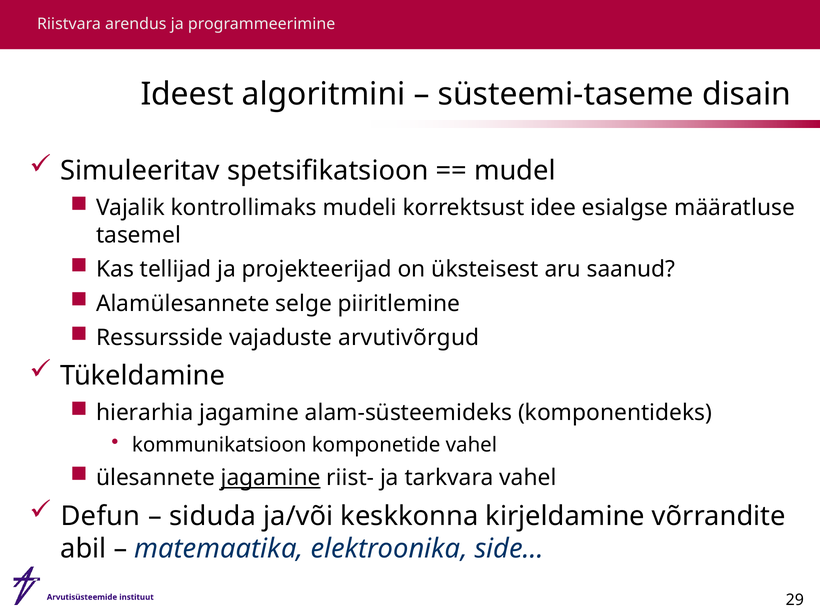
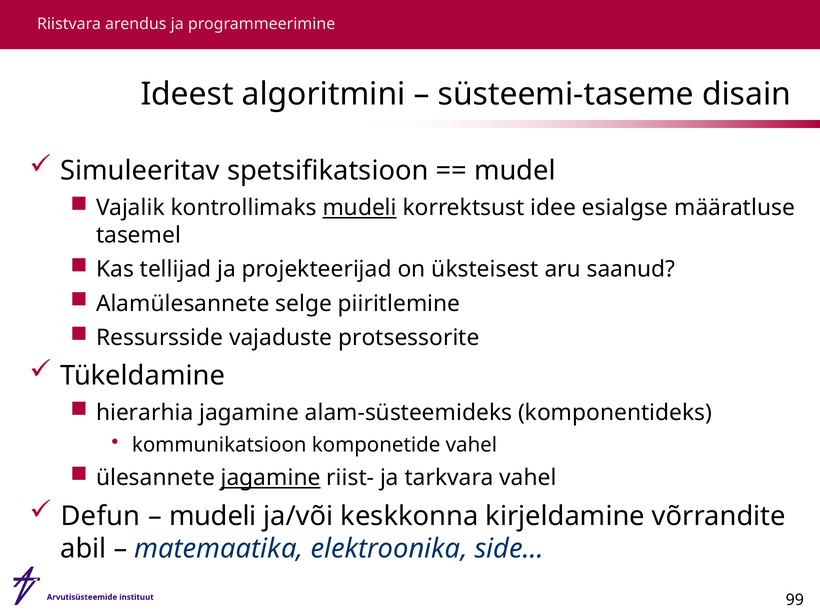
mudeli underline: none -> present (360, 208)
arvutivõrgud: arvutivõrgud -> protsessorite (409, 338)
siduda: siduda -> mudeli (213, 516)
29: 29 -> 99 (795, 600)
